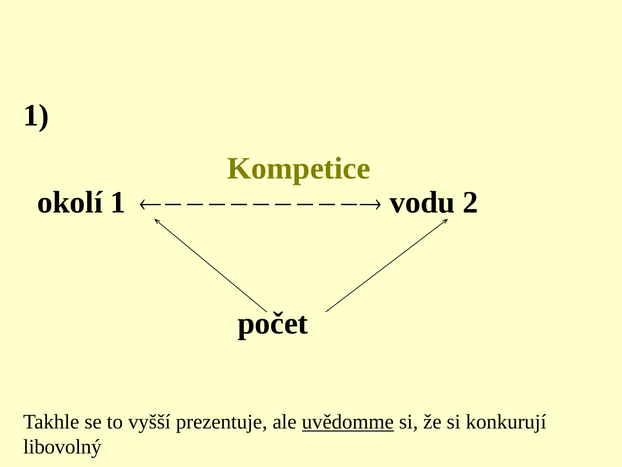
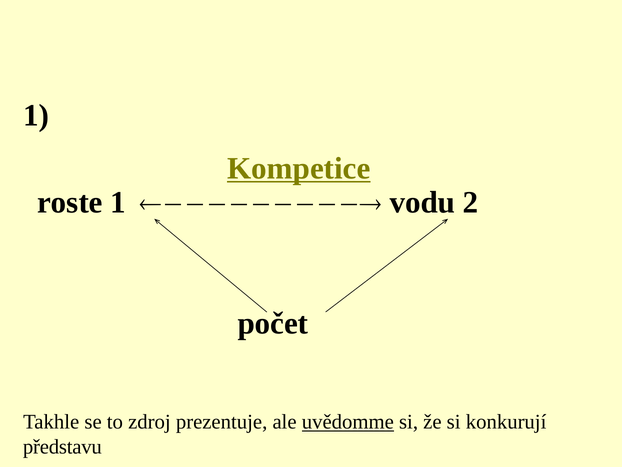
Kompetice underline: none -> present (299, 168)
okolí: okolí -> roste (70, 202)
vyšší: vyšší -> zdroj (149, 422)
libovolný: libovolný -> představu (62, 447)
